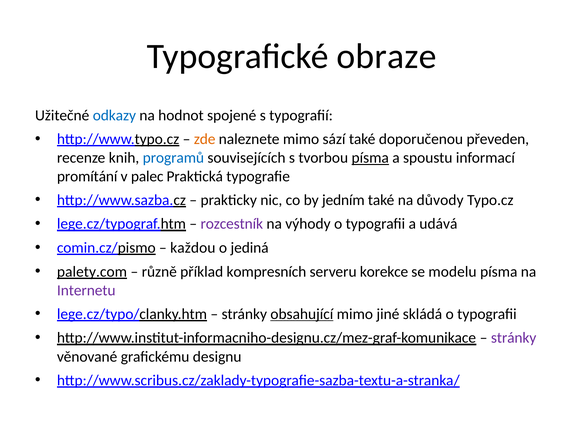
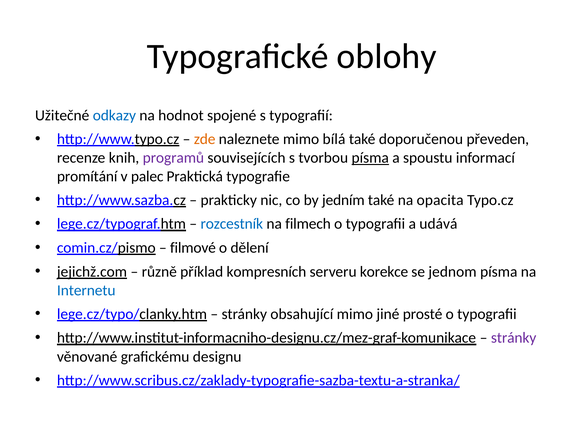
obraze: obraze -> oblohy (387, 57)
sází: sází -> bílá (334, 139)
programů colour: blue -> purple (173, 158)
důvody: důvody -> opacita (440, 200)
rozcestník colour: purple -> blue (232, 224)
výhody: výhody -> filmech (308, 224)
každou: každou -> filmové (193, 248)
jediná: jediná -> dělení (250, 248)
palety.com: palety.com -> jejichž.com (92, 272)
modelu: modelu -> jednom (453, 272)
Internetu colour: purple -> blue (86, 290)
obsahující underline: present -> none (302, 314)
skládá: skládá -> prosté (423, 314)
